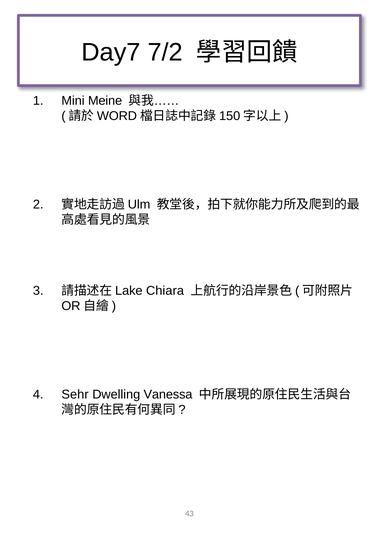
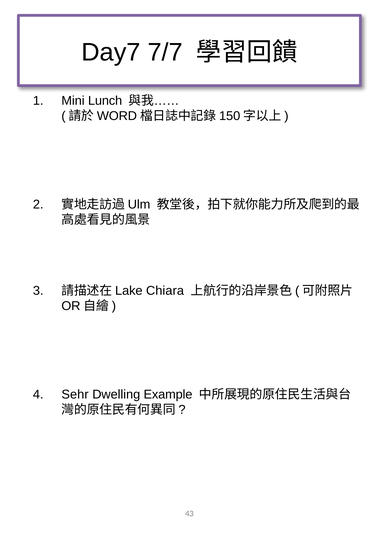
7/2: 7/2 -> 7/7 (165, 52)
Meine: Meine -> Lunch (105, 101)
Vanessa: Vanessa -> Example (168, 395)
